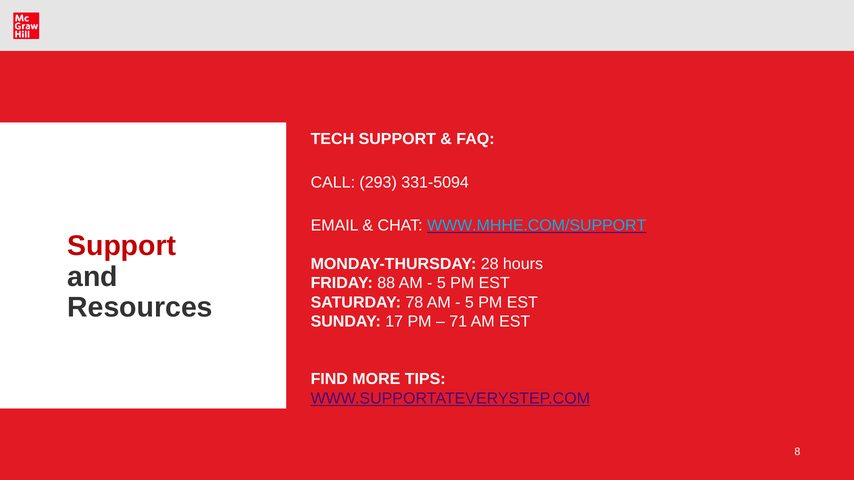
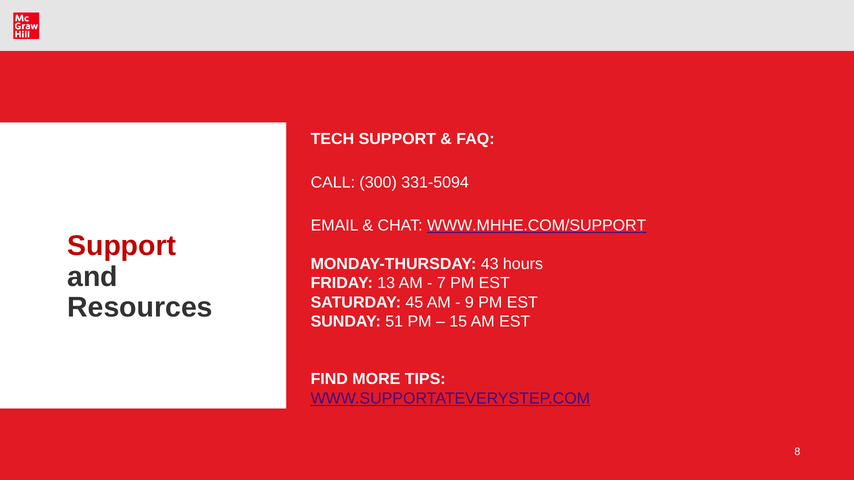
293: 293 -> 300 (378, 182)
WWW.MHHE.COM/SUPPORT colour: light blue -> white (537, 226)
28: 28 -> 43 (490, 264)
88: 88 -> 13 (386, 283)
5: 5 -> 7 (441, 283)
78: 78 -> 45 (414, 303)
5: 5 -> 9 (469, 303)
17: 17 -> 51 (394, 322)
71: 71 -> 15 (458, 322)
